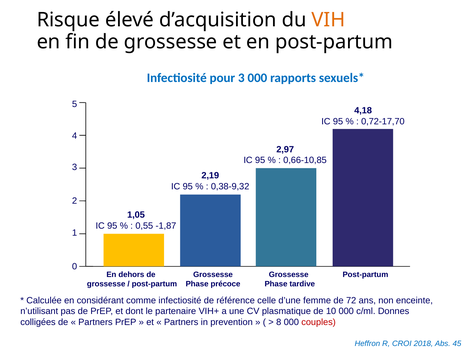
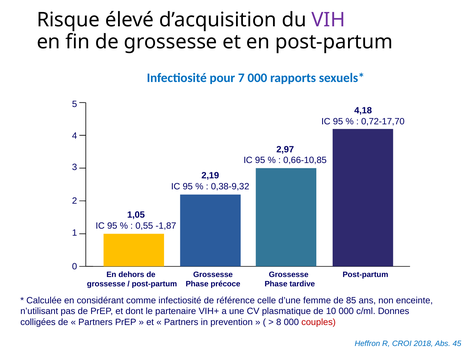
VIH colour: orange -> purple (328, 20)
pour 3: 3 -> 7 (241, 78)
72: 72 -> 85 (351, 300)
